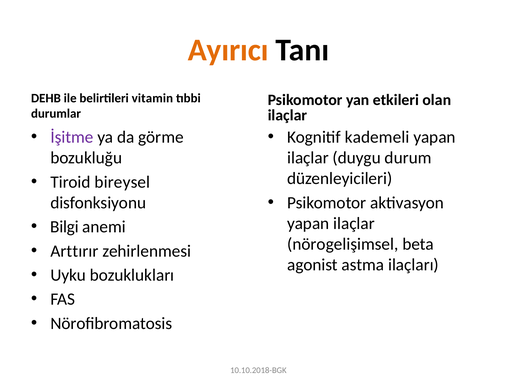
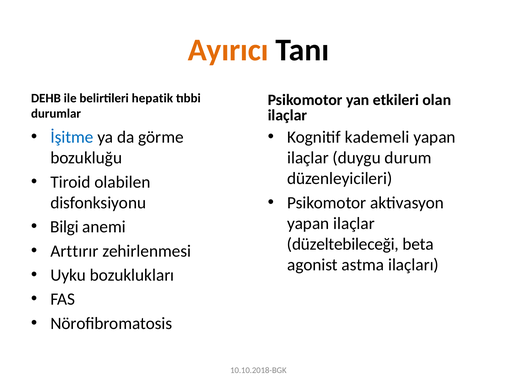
vitamin: vitamin -> hepatik (152, 98)
İşitme colour: purple -> blue (72, 137)
bireysel: bireysel -> olabilen (122, 182)
nörogelişimsel: nörogelişimsel -> düzeltebileceği (343, 244)
